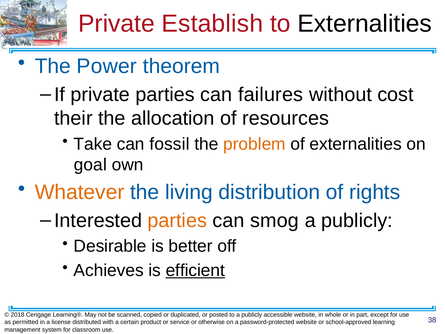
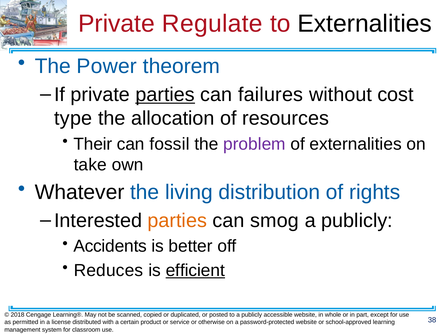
Establish: Establish -> Regulate (212, 24)
parties underline: none -> present (165, 95)
their: their -> type (73, 118)
Take: Take -> Their (93, 144)
problem colour: orange -> purple (254, 144)
goal: goal -> take (90, 165)
Whatever colour: orange -> black (80, 192)
Desirable: Desirable -> Accidents (110, 246)
Achieves: Achieves -> Reduces (109, 270)
